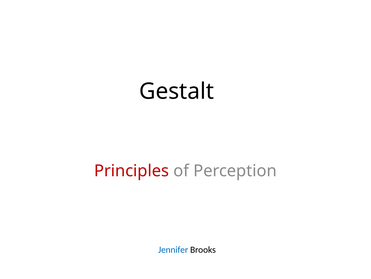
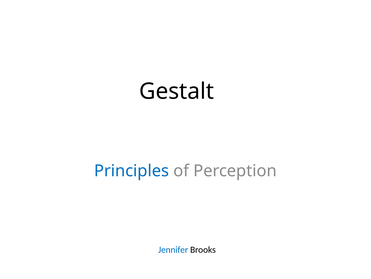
Principles colour: red -> blue (132, 171)
